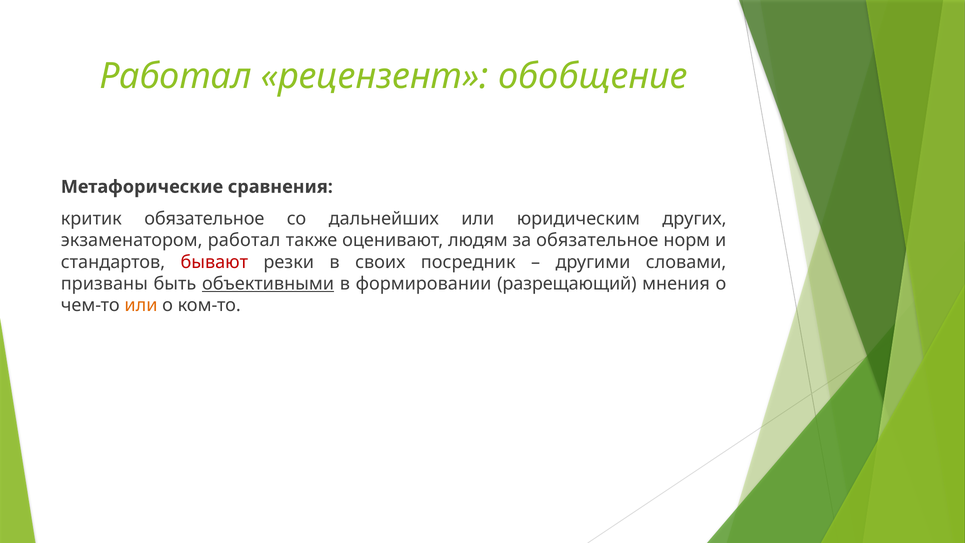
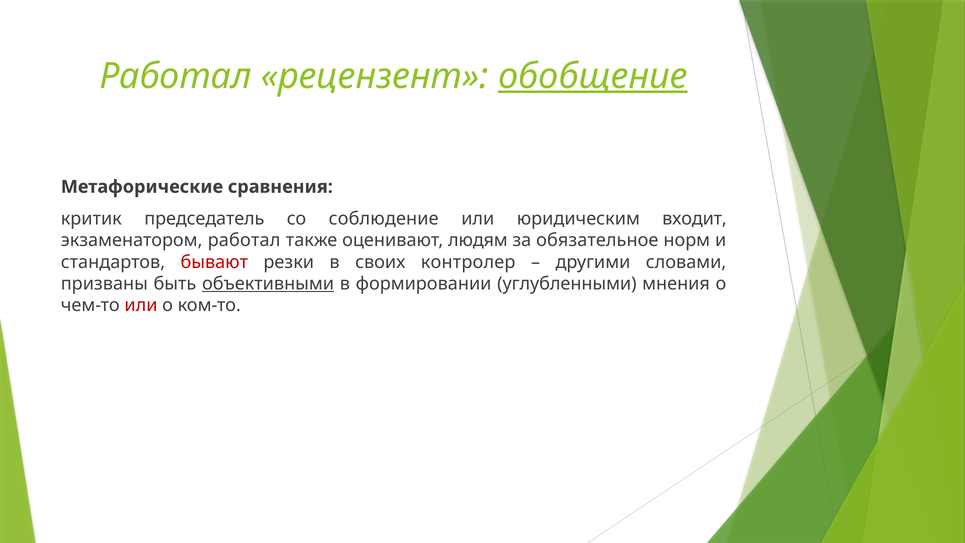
обобщение underline: none -> present (593, 76)
критик обязательное: обязательное -> председатель (204, 219)
дальнейших: дальнейших -> соблюдение (384, 219)
других: других -> входит (695, 219)
посредник: посредник -> контролер (468, 262)
разрещающий: разрещающий -> углубленными (567, 284)
или colour: orange -> red (141, 305)
